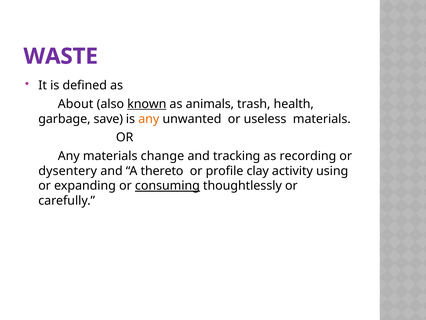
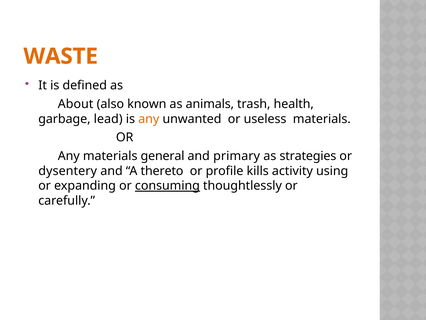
WASTE colour: purple -> orange (61, 56)
known underline: present -> none (147, 104)
save: save -> lead (108, 119)
change: change -> general (163, 156)
tracking: tracking -> primary (237, 156)
recording: recording -> strategies (308, 156)
clay: clay -> kills (258, 171)
